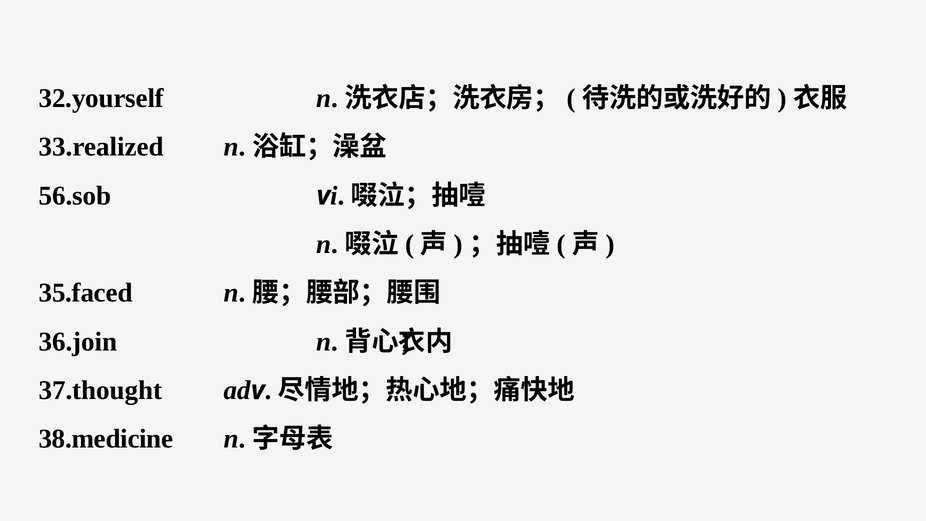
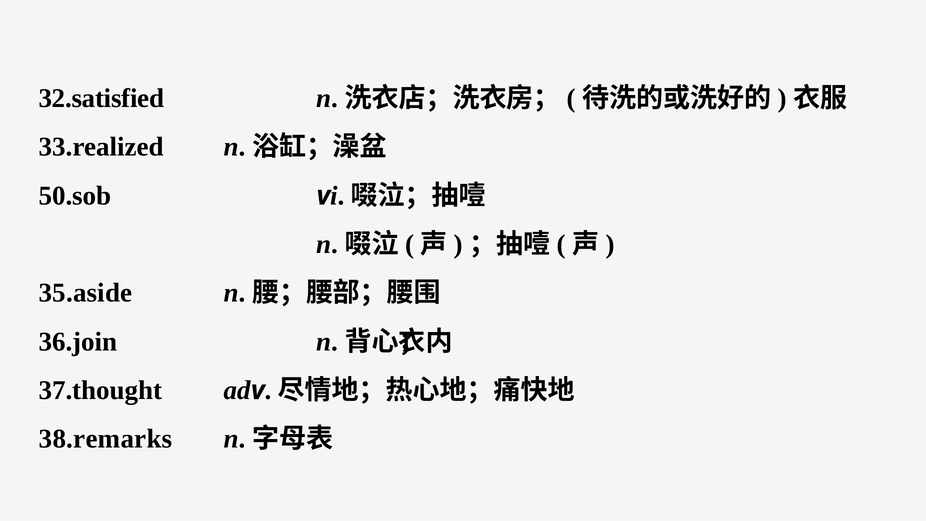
32.yourself: 32.yourself -> 32.satisfied (101, 98)
56.sob: 56.sob -> 50.sob (75, 196)
35.faced: 35.faced -> 35.aside (85, 293)
38.medicine: 38.medicine -> 38.remarks (106, 439)
